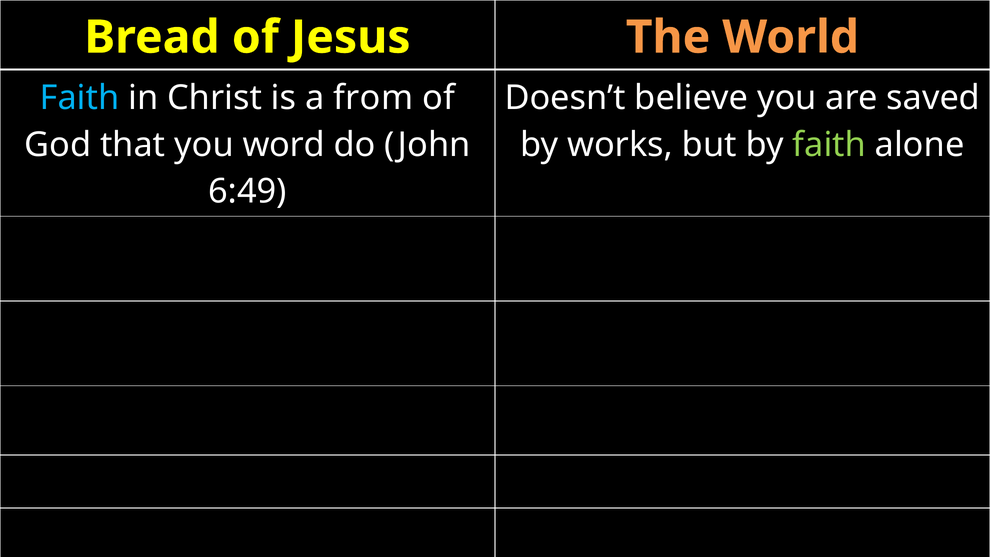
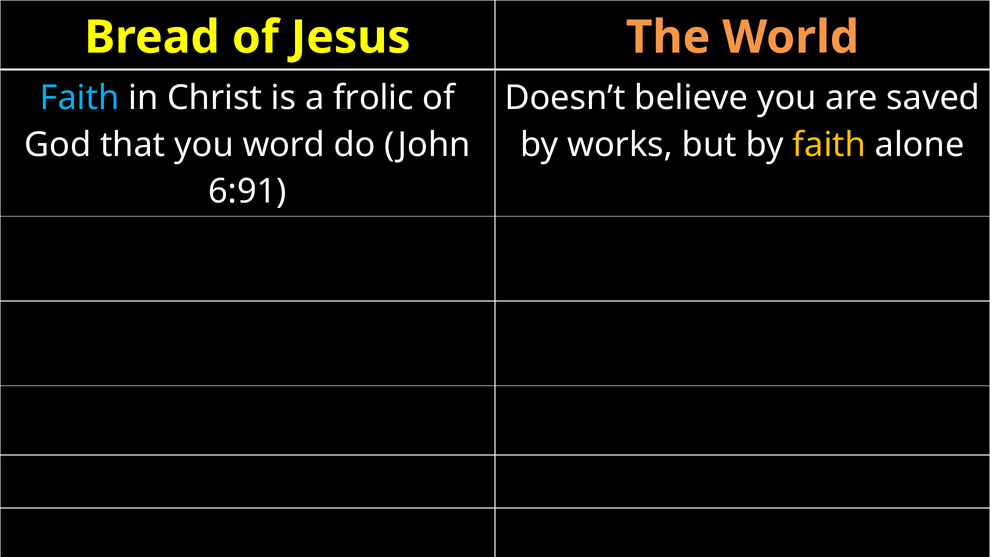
from: from -> frolic (373, 98)
faith colour: light green -> yellow (829, 145)
6:49: 6:49 -> 6:91 (248, 192)
